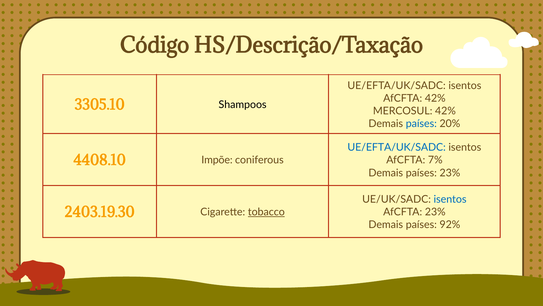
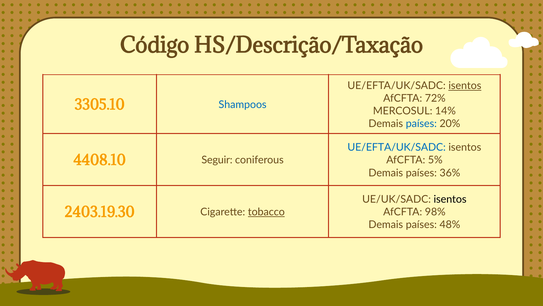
isentos underline: none -> present (465, 86)
AfCFTA 42%: 42% -> 72% (435, 98)
Shampoos colour: black -> blue (243, 105)
MERCOSUL 42%: 42% -> 14% (445, 111)
Impõe: Impõe -> Seguir (217, 160)
7%: 7% -> 5% (435, 160)
países 23%: 23% -> 36% (450, 173)
isentos colour: blue -> black (450, 199)
AfCFTA 23%: 23% -> 98% (435, 212)
92%: 92% -> 48% (450, 224)
